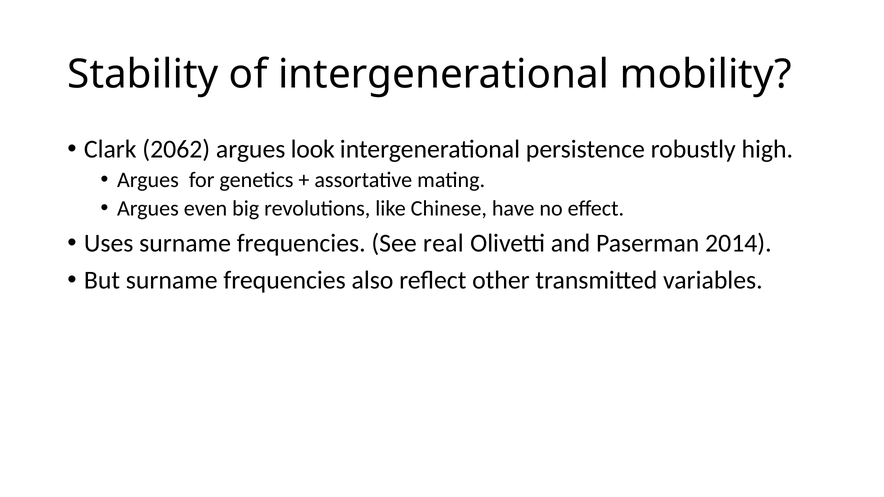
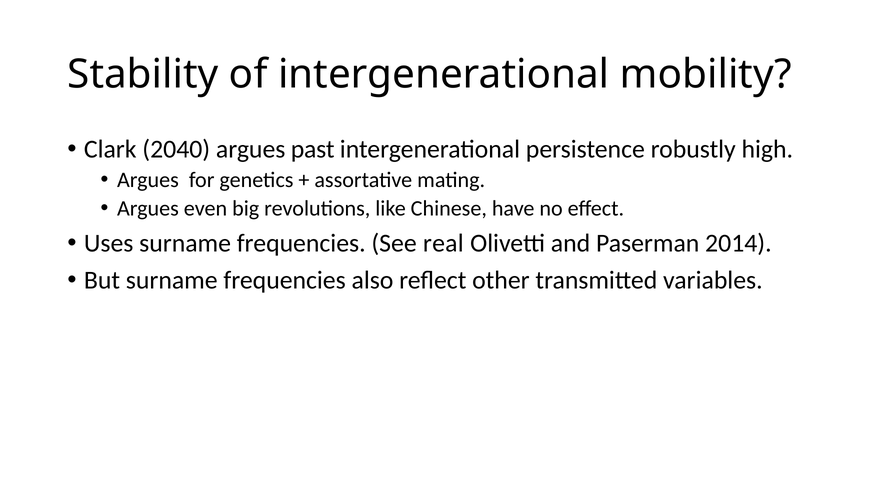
2062: 2062 -> 2040 (176, 149)
look: look -> past (313, 149)
